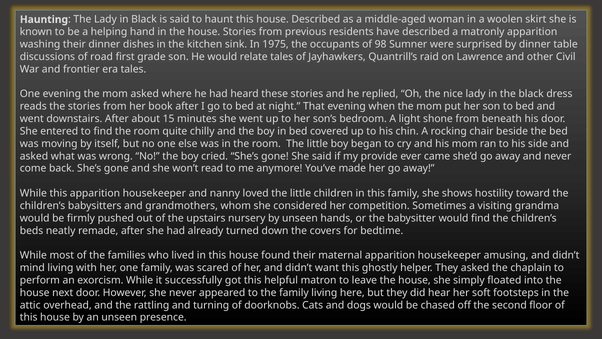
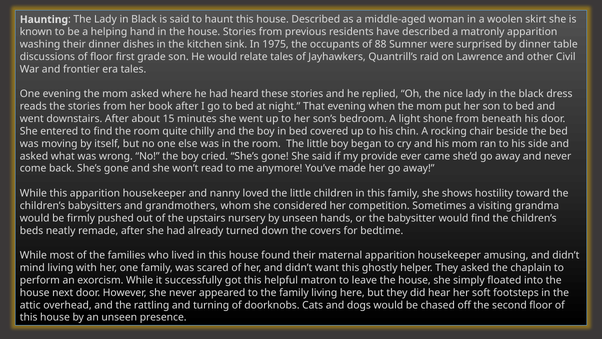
98: 98 -> 88 (381, 44)
of road: road -> floor (102, 57)
